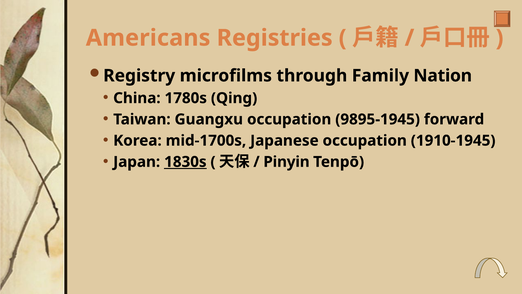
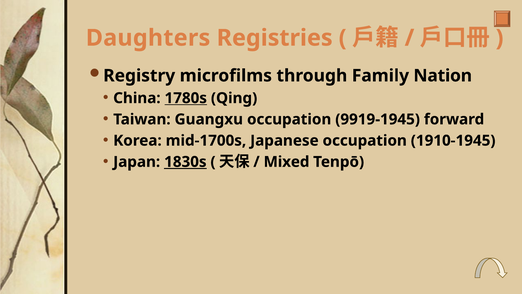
Americans: Americans -> Daughters (148, 38)
1780s underline: none -> present (186, 98)
9895-1945: 9895-1945 -> 9919-1945 (378, 119)
Pinyin: Pinyin -> Mixed (286, 162)
